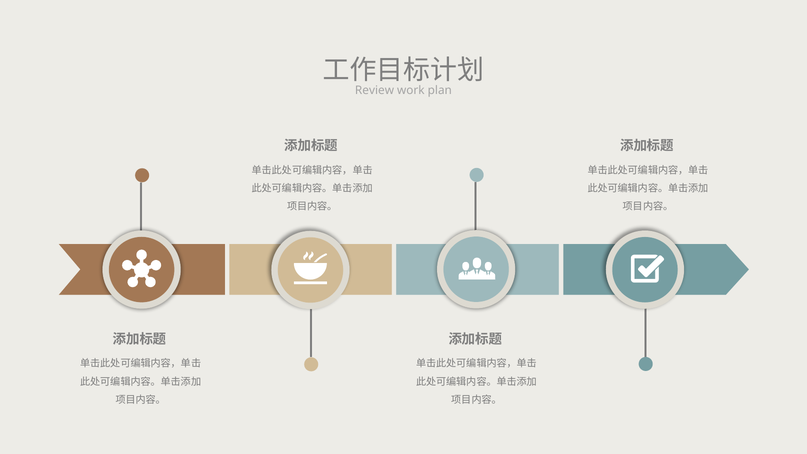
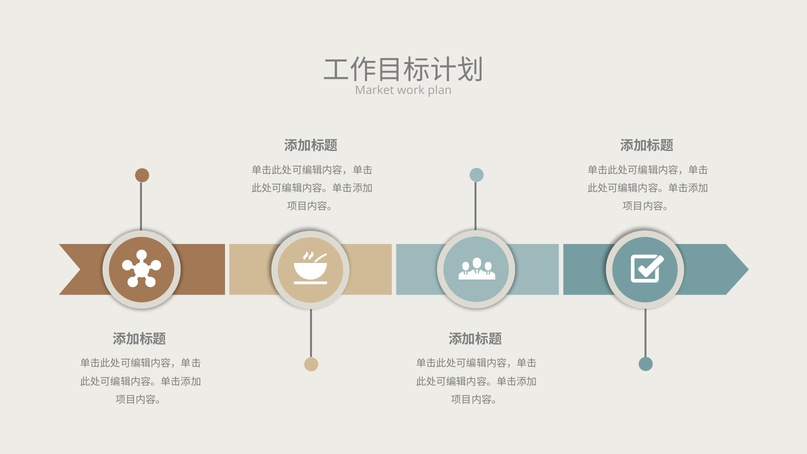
Review: Review -> Market (375, 90)
